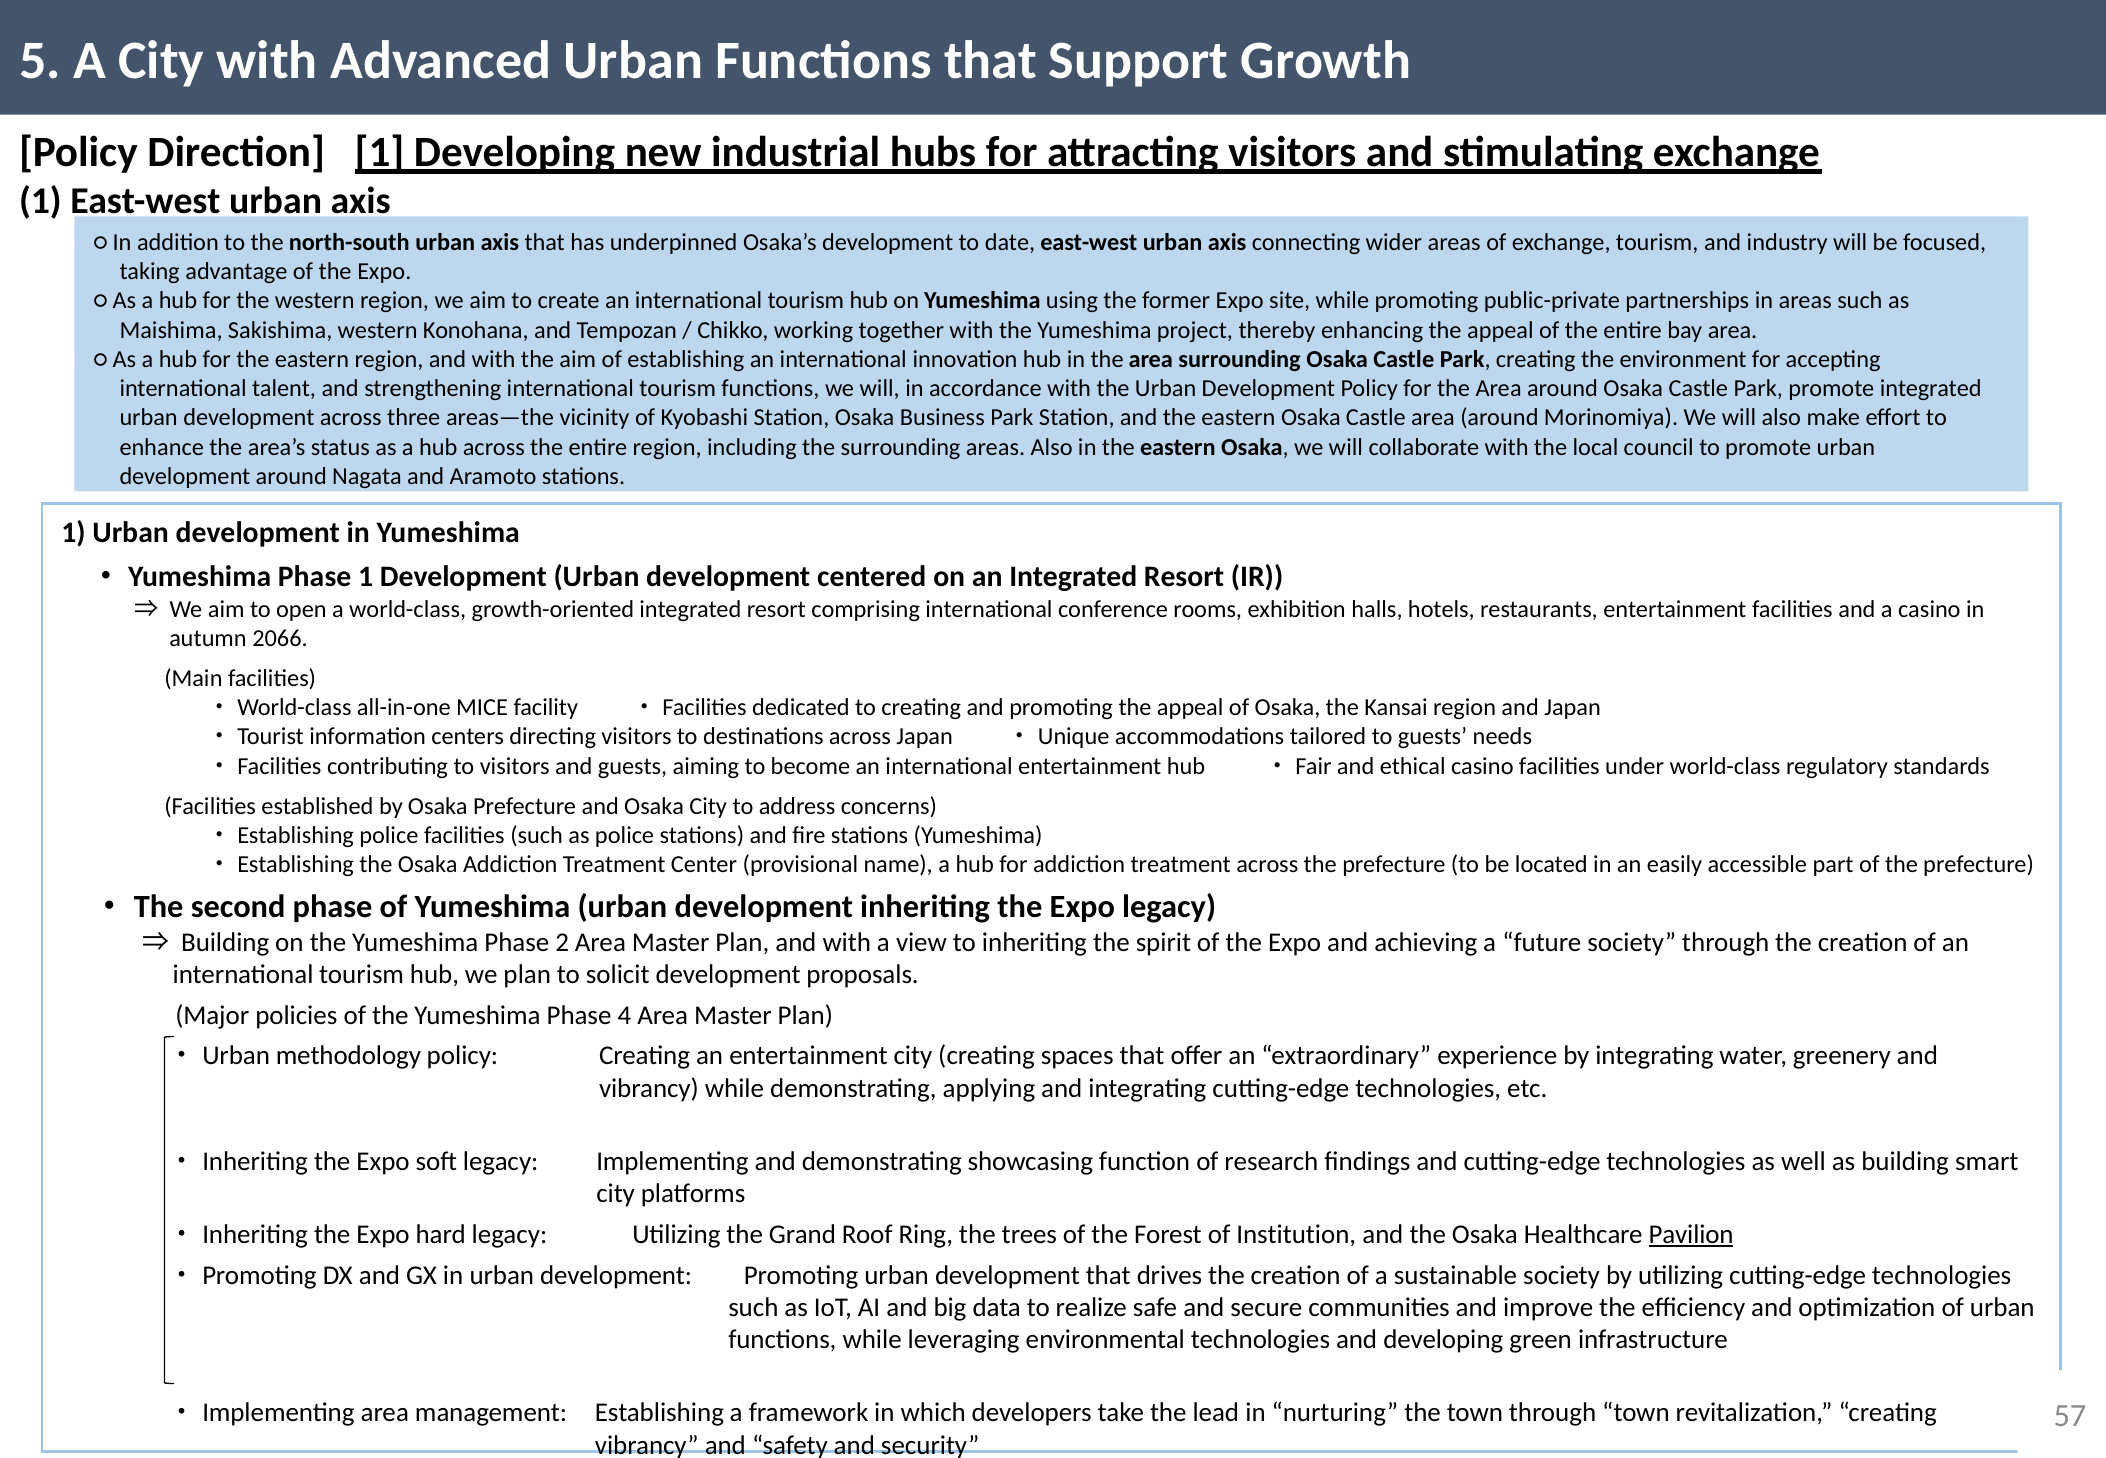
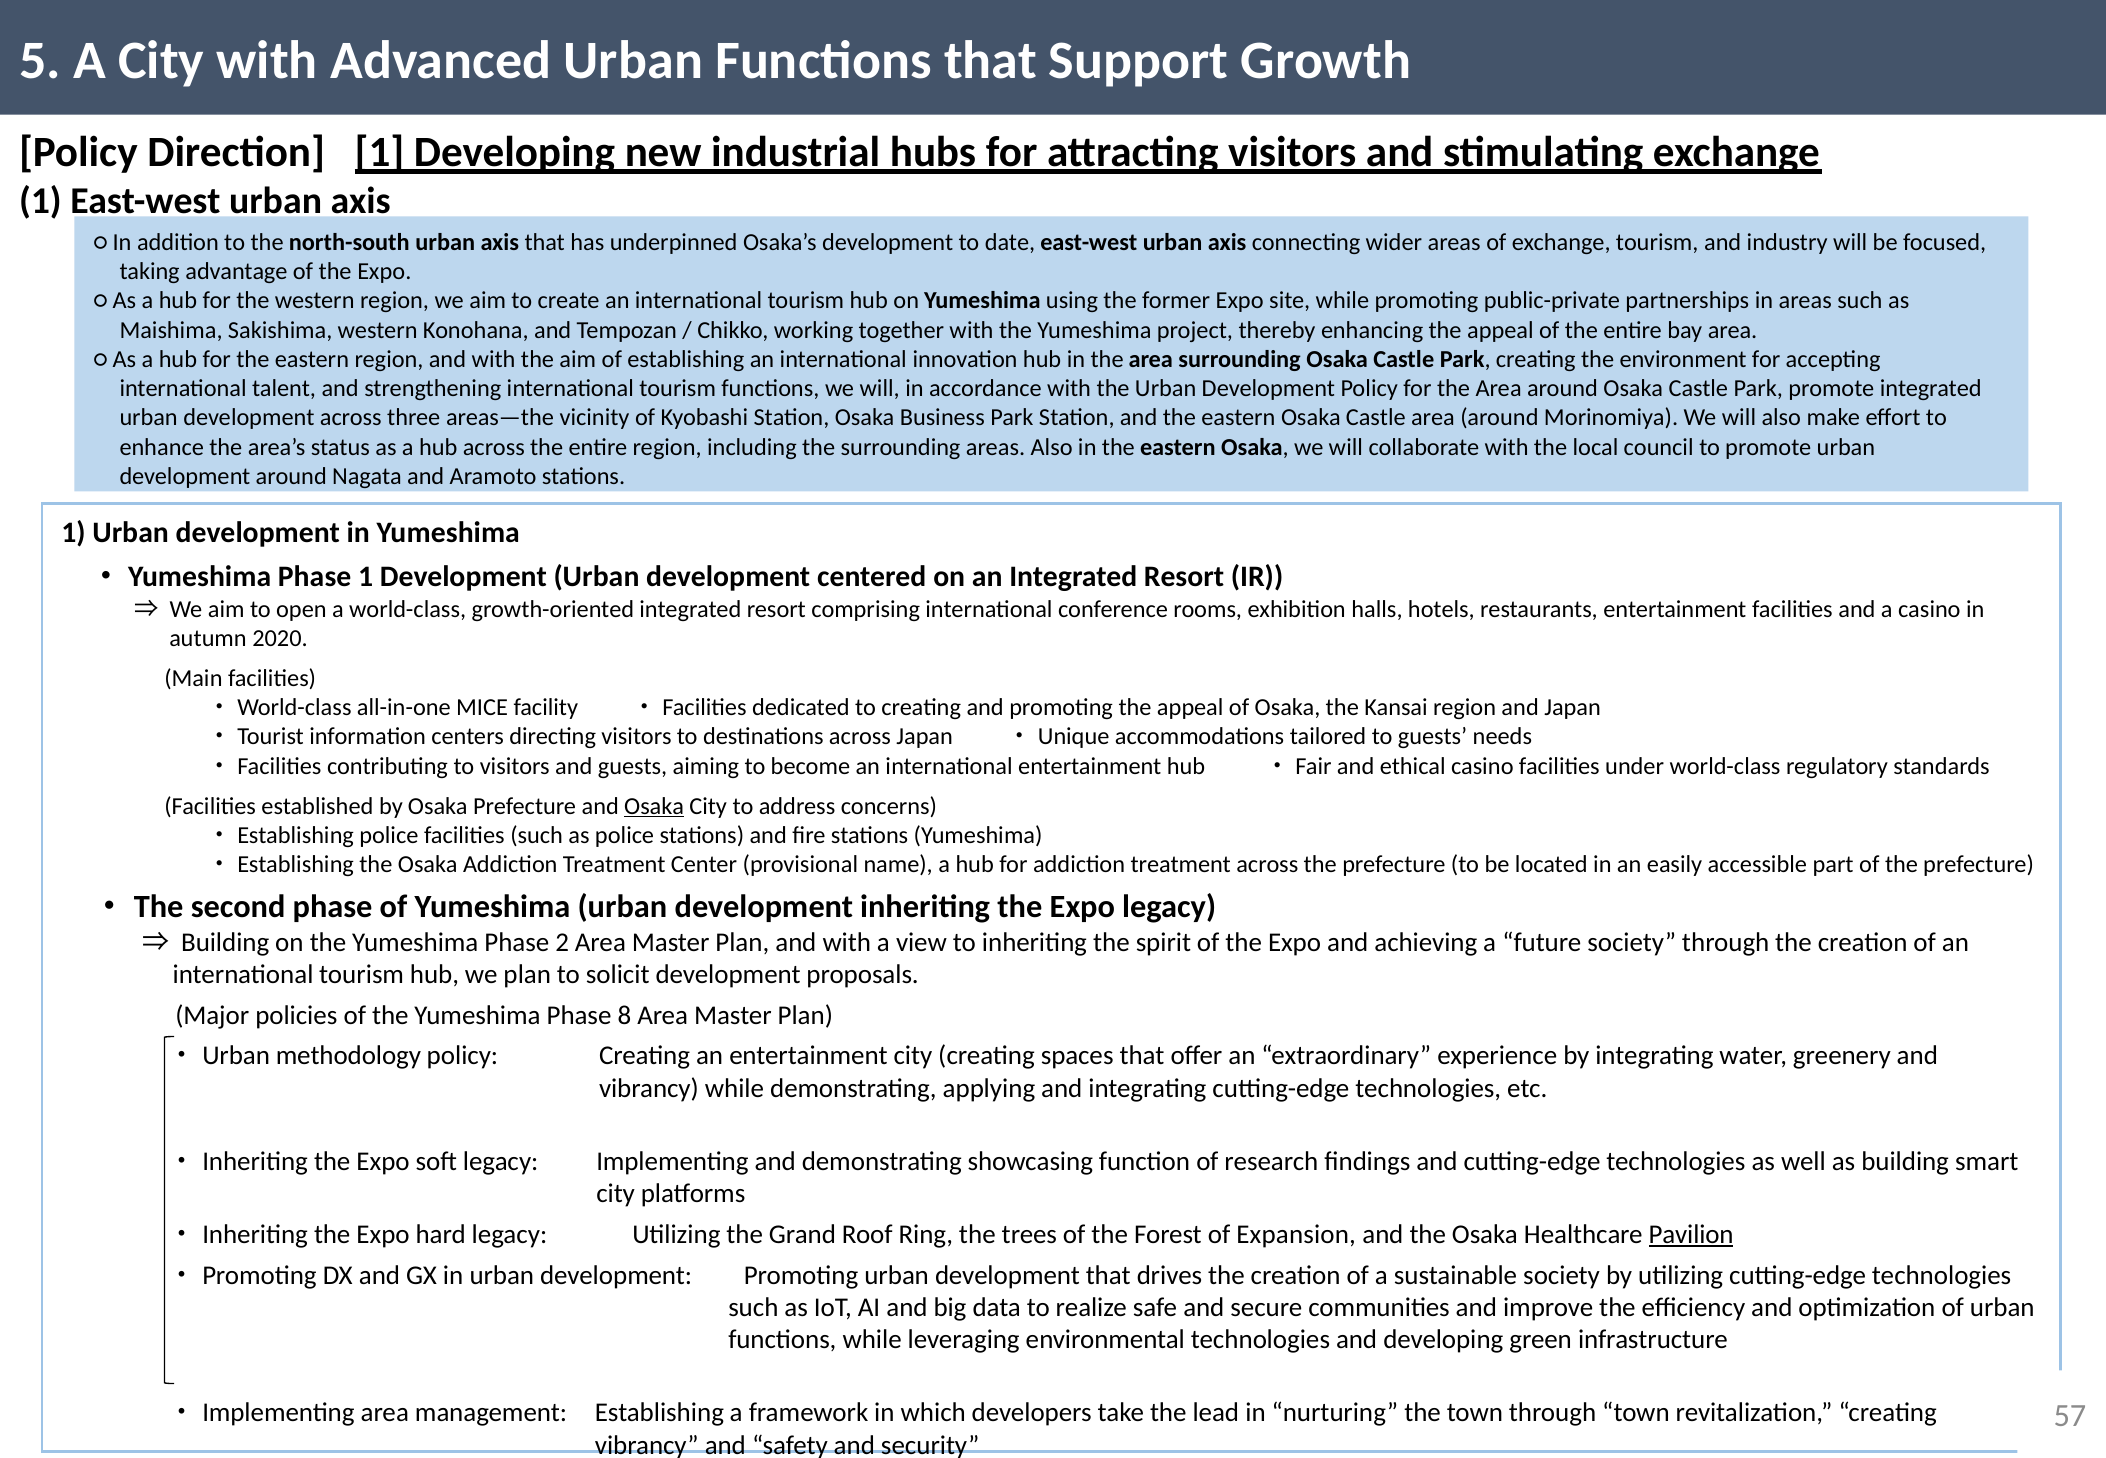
2066: 2066 -> 2020 (280, 638)
Osaka underline: none -> present (654, 806)
4: 4 -> 8 (624, 1015)
Institution: Institution -> Expansion (1296, 1235)
